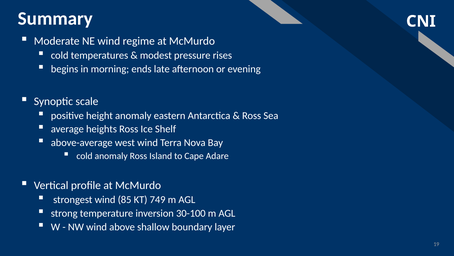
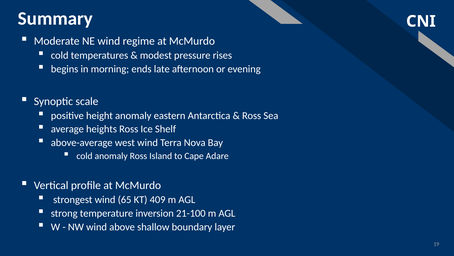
85: 85 -> 65 (125, 199)
749: 749 -> 409 (158, 199)
30-100: 30-100 -> 21-100 (191, 213)
